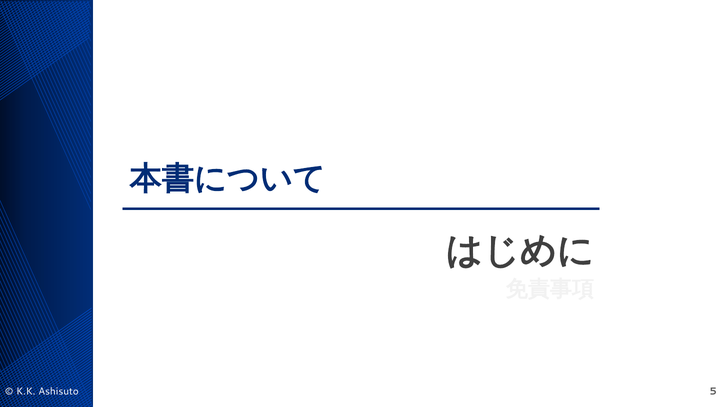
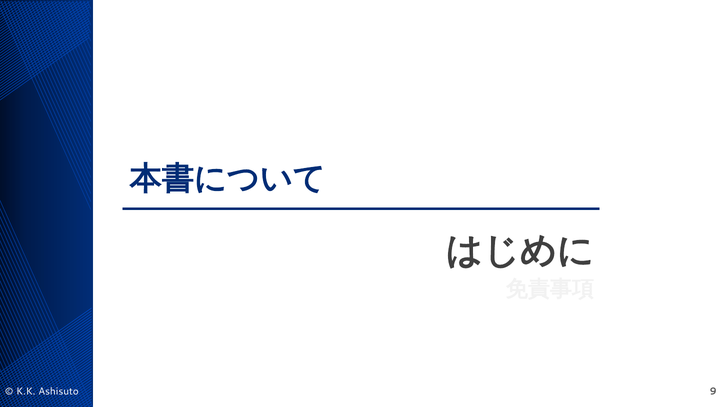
5: 5 -> 9 (713, 392)
